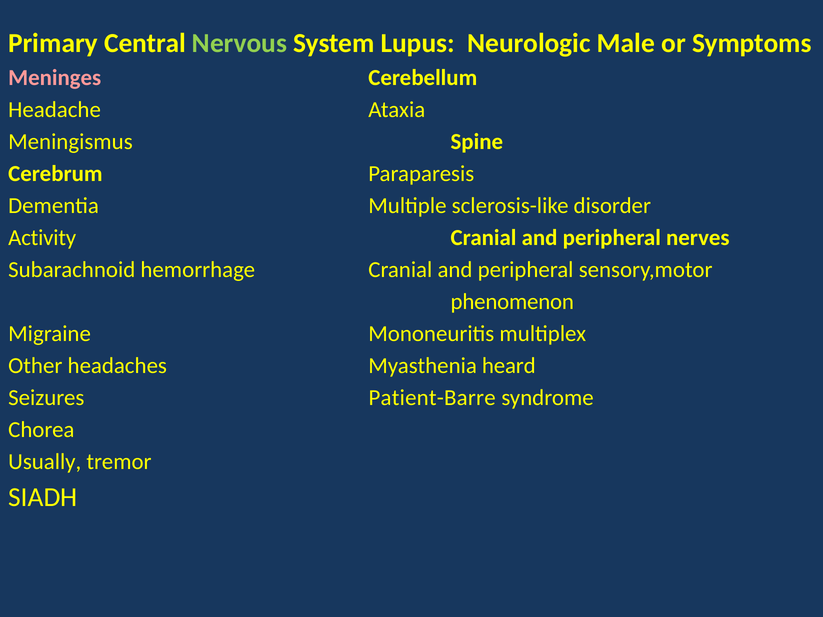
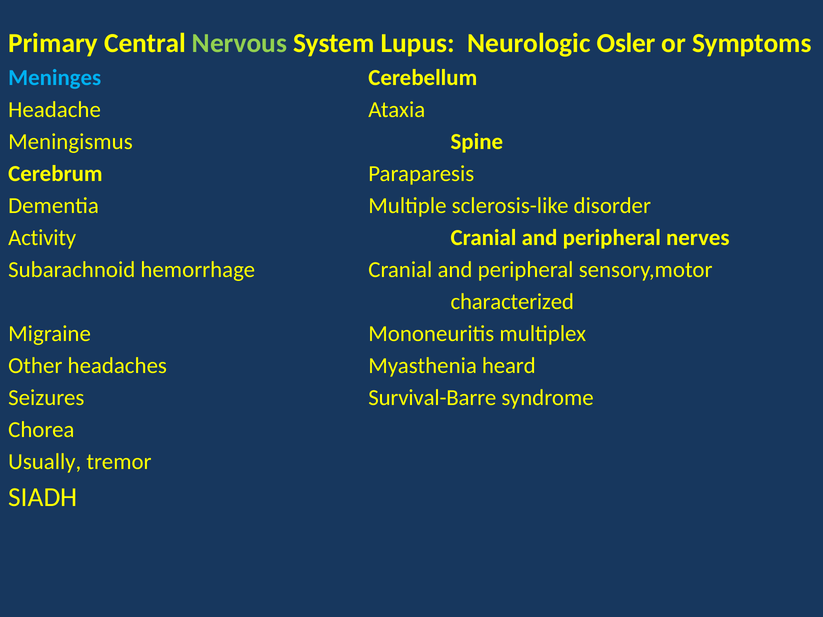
Male: Male -> Osler (626, 43)
Meninges colour: pink -> light blue (55, 78)
phenomenon: phenomenon -> characterized (512, 302)
Patient-Barre: Patient-Barre -> Survival-Barre (432, 398)
